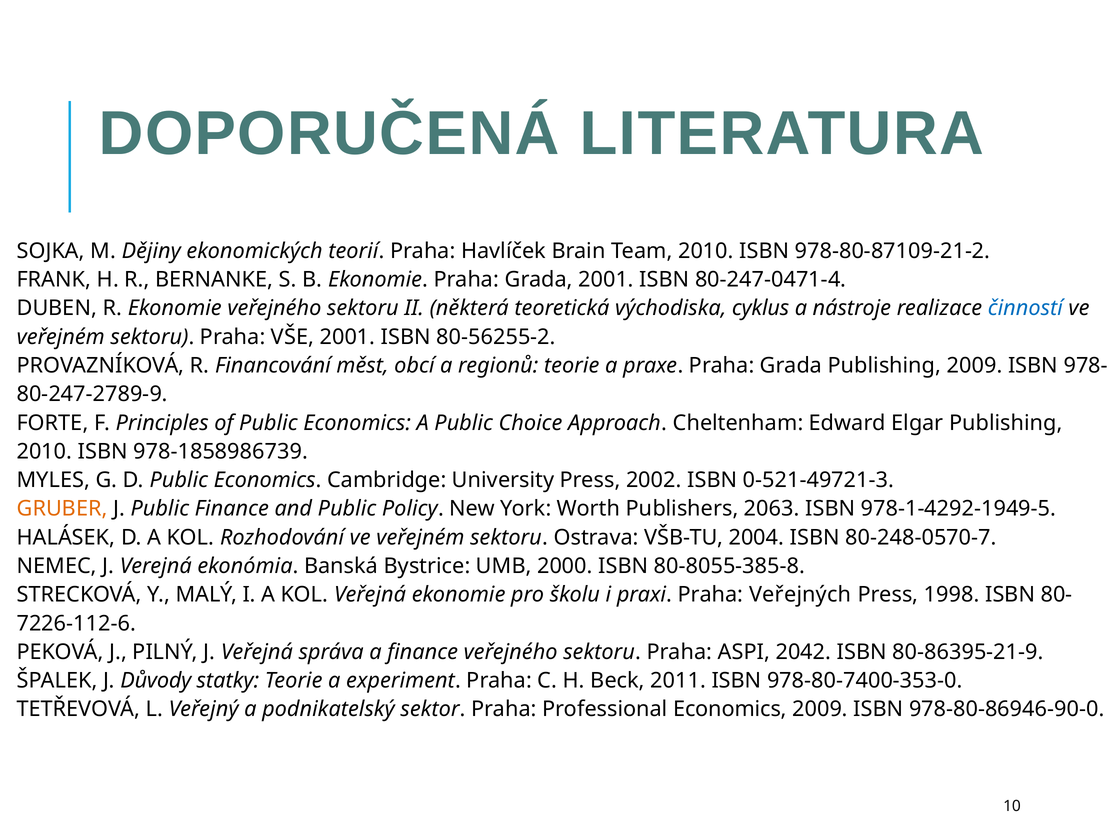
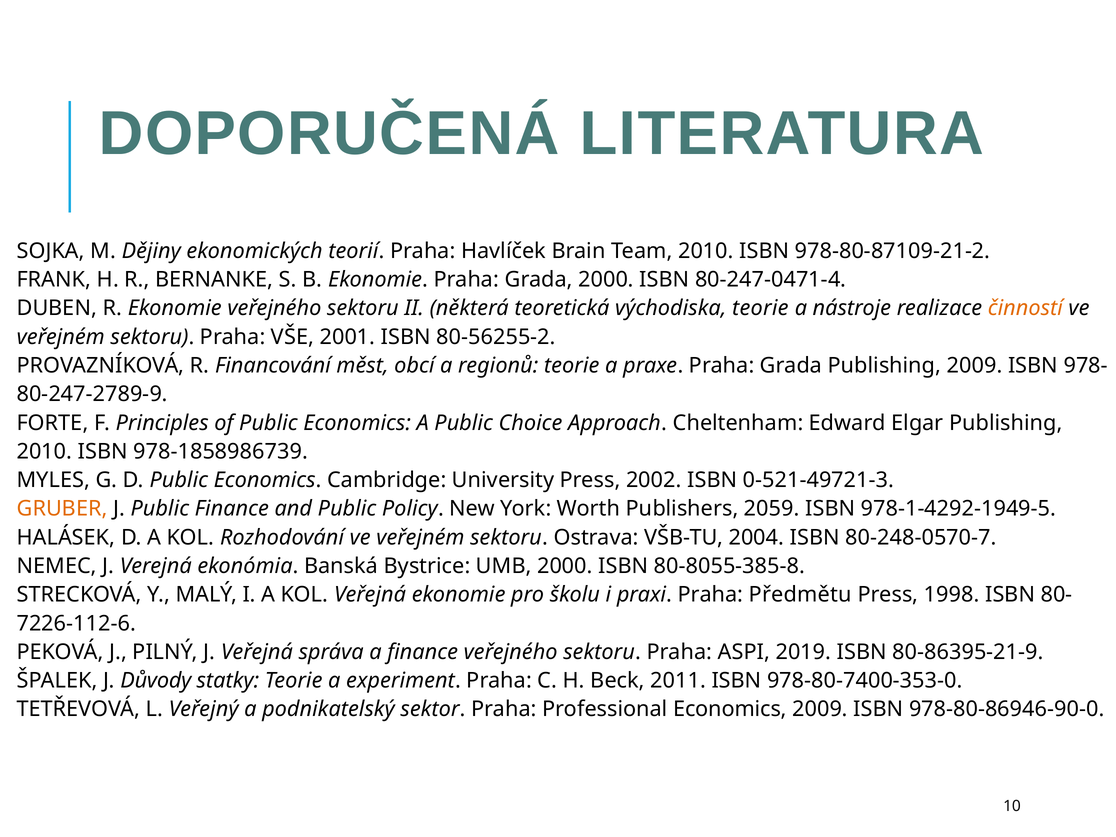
Grada 2001: 2001 -> 2000 (606, 280)
východiska cyklus: cyklus -> teorie (760, 308)
činností colour: blue -> orange (1025, 308)
2063: 2063 -> 2059 (772, 509)
Veřejných: Veřejných -> Předmětu (800, 595)
2042: 2042 -> 2019 (803, 652)
